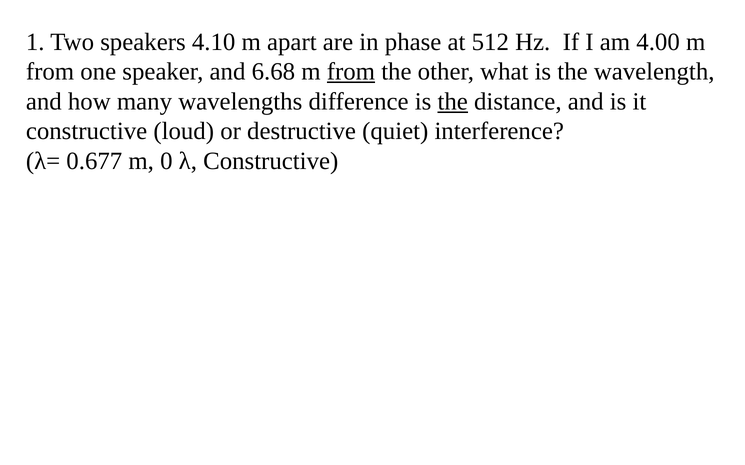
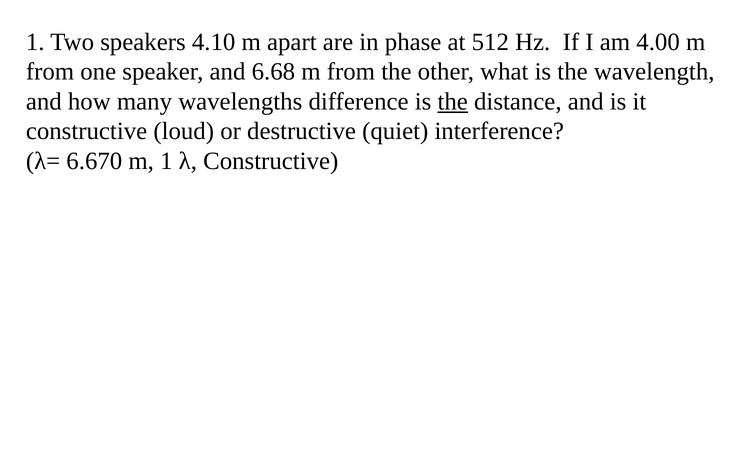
from underline: present -> none (351, 72)
0.677: 0.677 -> 6.670 (94, 161)
m 0: 0 -> 1 (166, 161)
